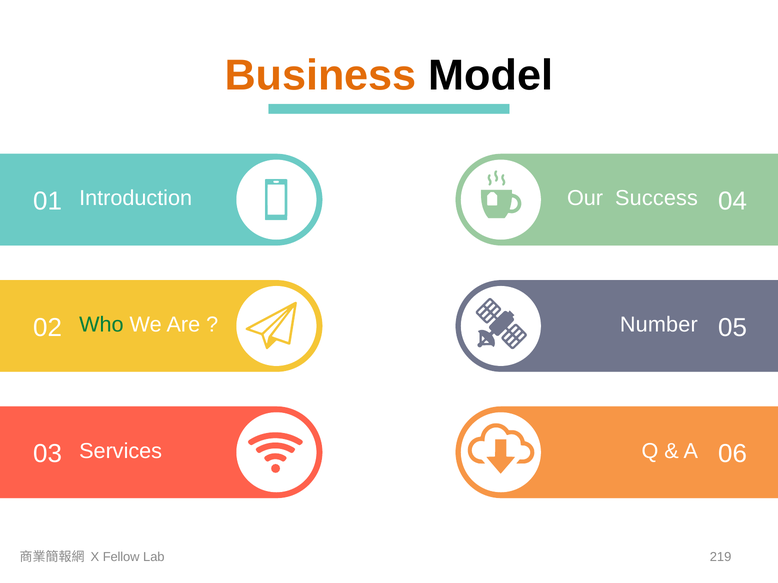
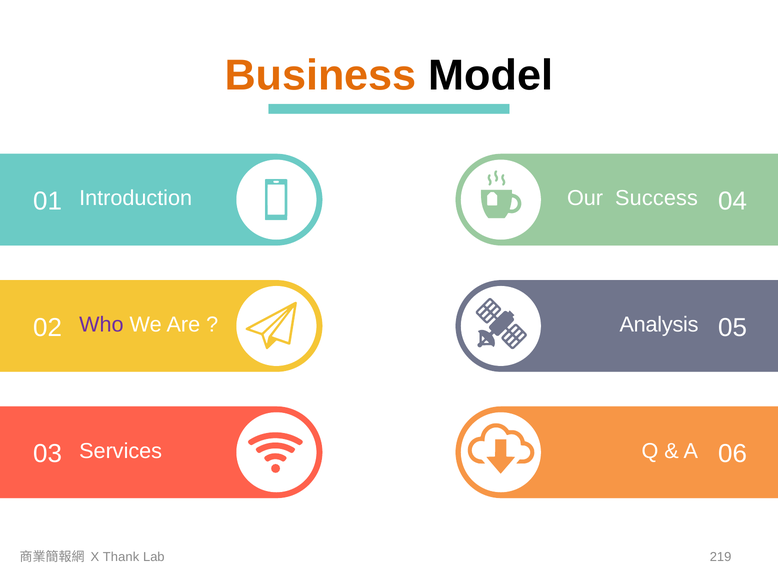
Who colour: green -> purple (101, 325)
Number: Number -> Analysis (659, 325)
Fellow: Fellow -> Thank (121, 557)
